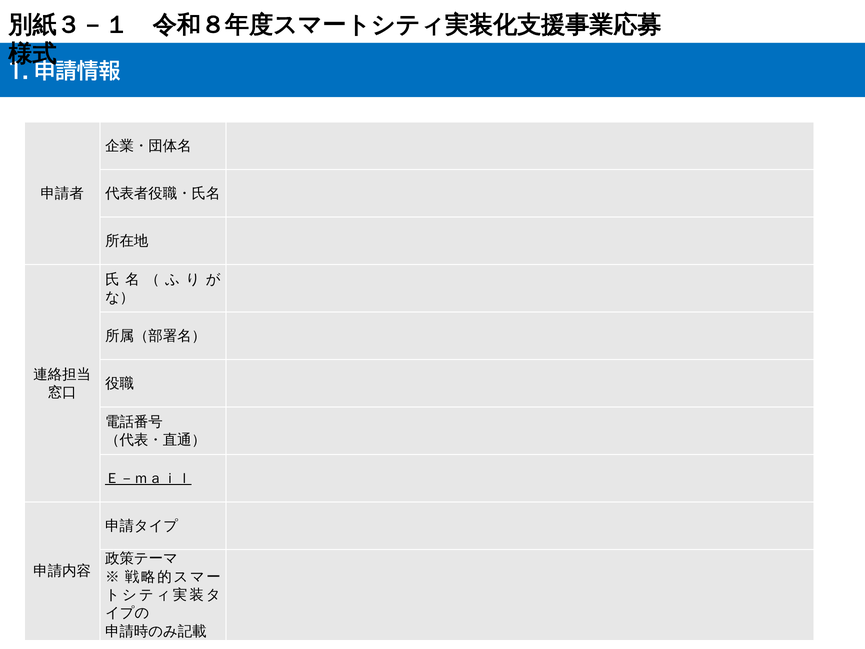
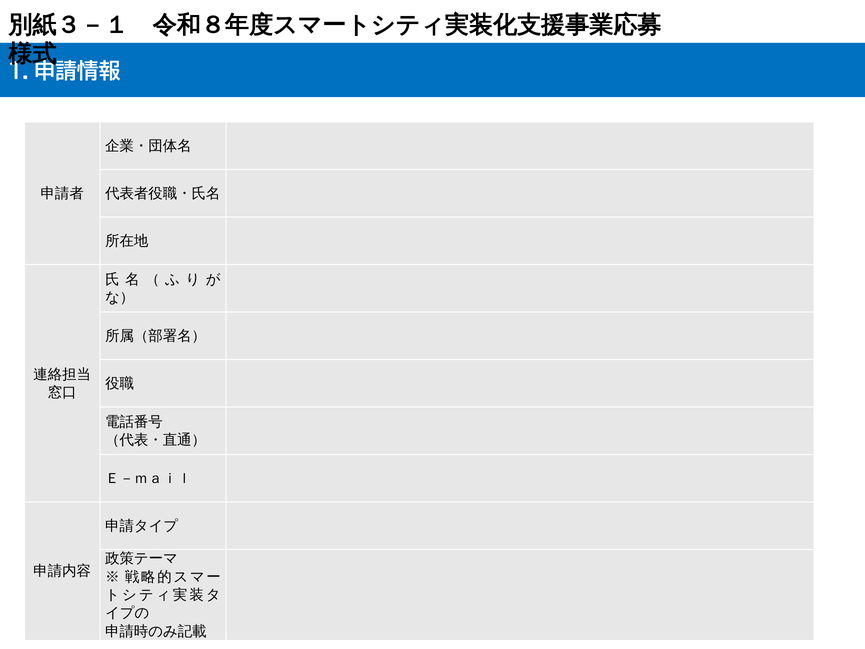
Ｅ－ｍａｉｌ underline: present -> none (148, 478)
